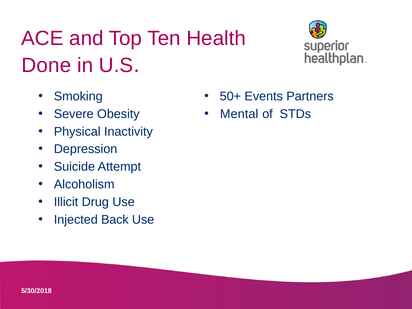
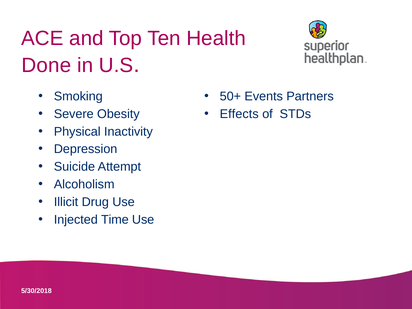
Mental: Mental -> Effects (239, 114)
Back: Back -> Time (115, 220)
